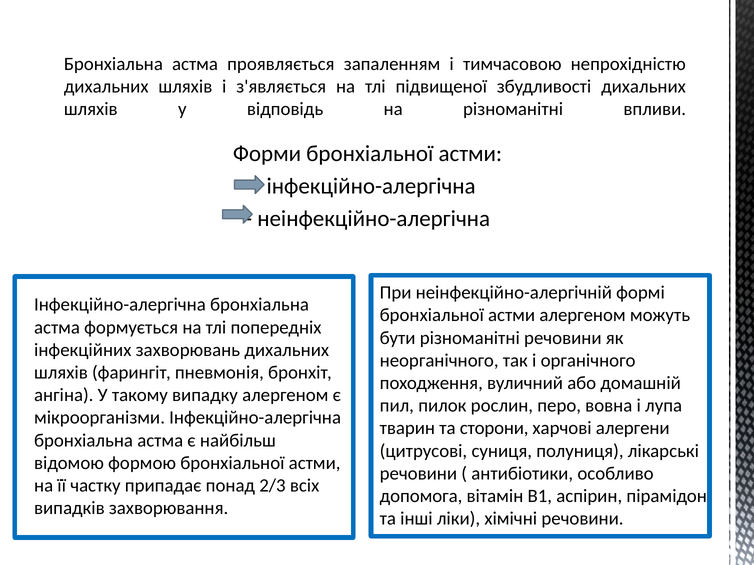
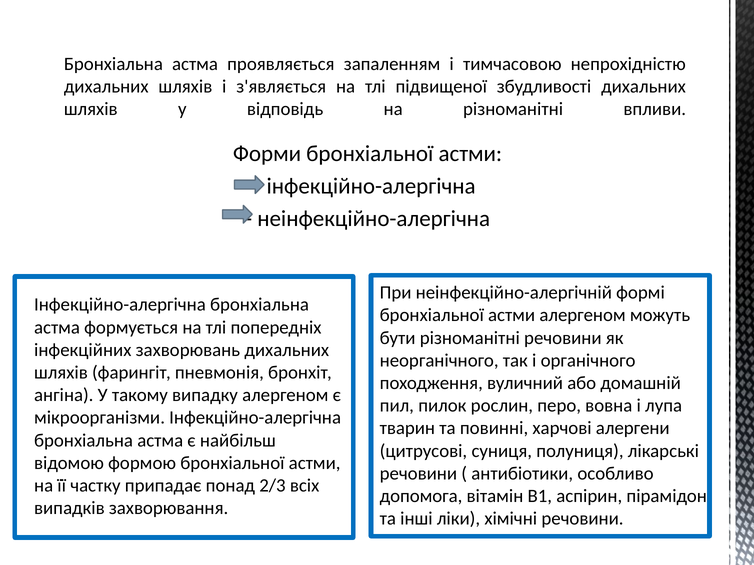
сторони: сторони -> повинні (494, 429)
